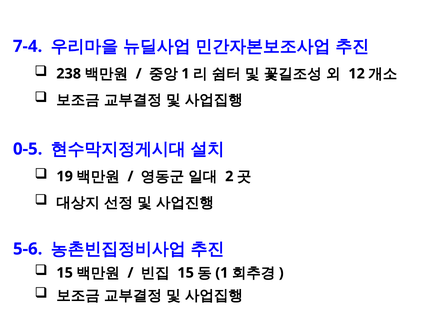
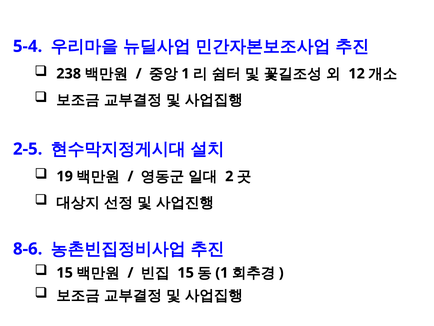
7-4: 7-4 -> 5-4 (28, 46)
0-5: 0-5 -> 2-5 (28, 149)
5-6: 5-6 -> 8-6 (28, 249)
